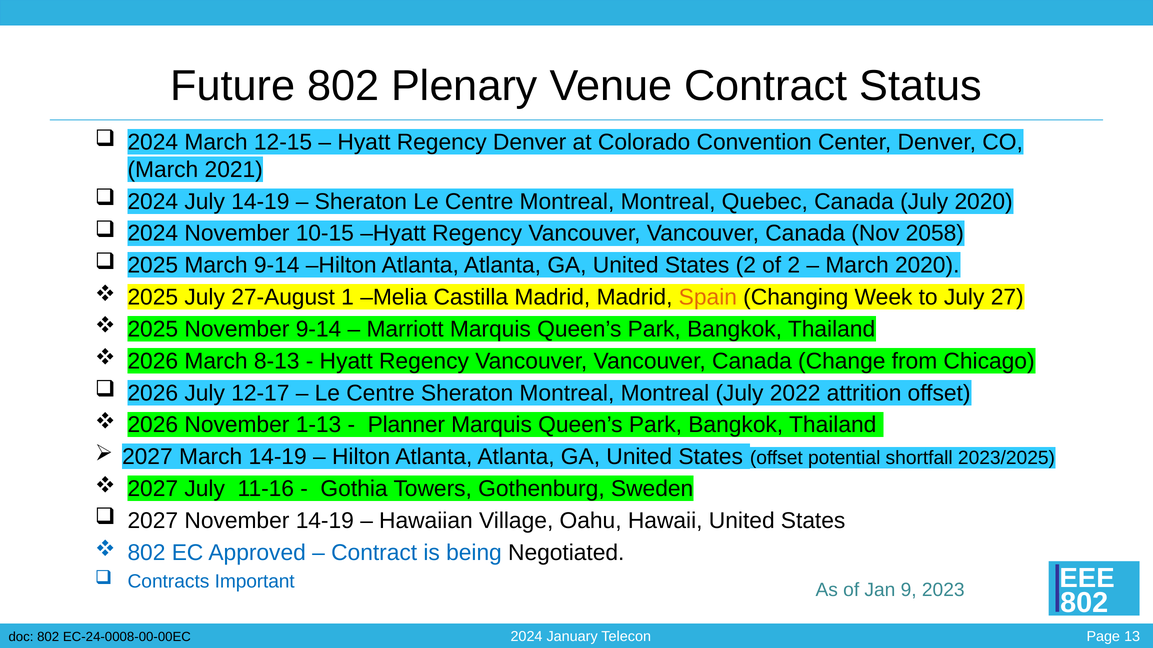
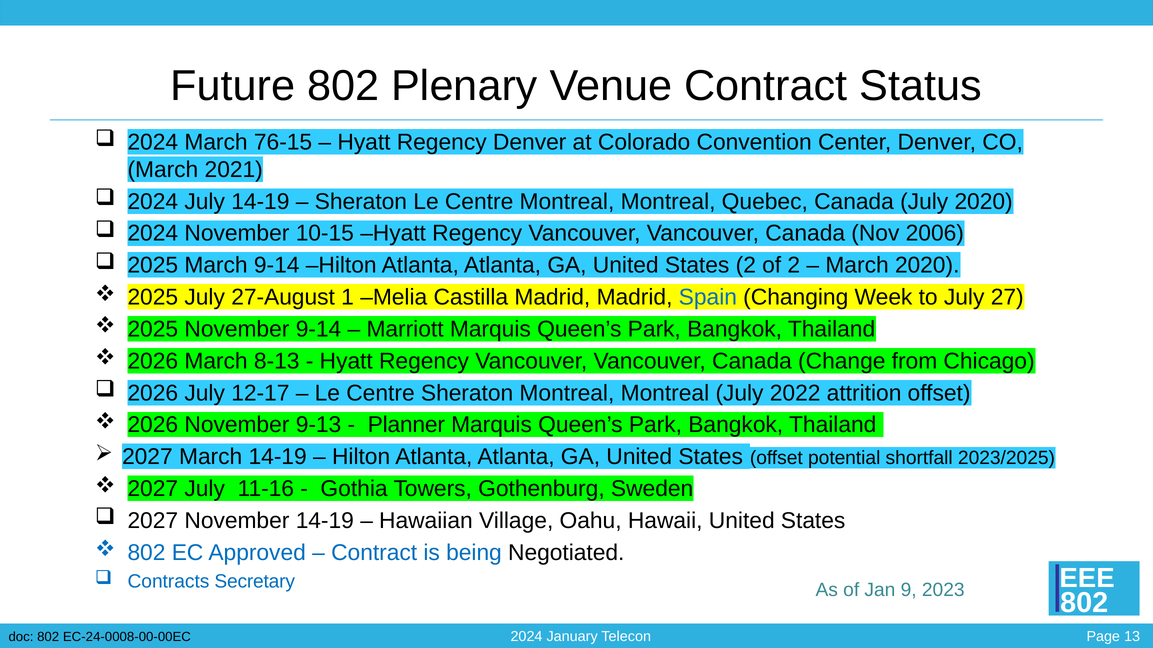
12-15: 12-15 -> 76-15 (283, 142)
2058: 2058 -> 2006 (935, 234)
Spain colour: orange -> blue (708, 298)
1-13: 1-13 -> 9-13 (319, 425)
Important: Important -> Secretary (255, 582)
